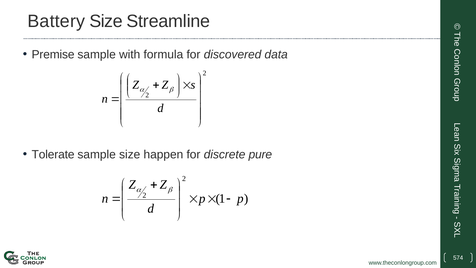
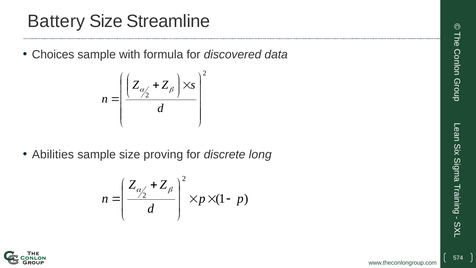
Premise: Premise -> Choices (53, 54)
Tolerate: Tolerate -> Abilities (53, 154)
happen: happen -> proving (163, 154)
pure: pure -> long (260, 154)
